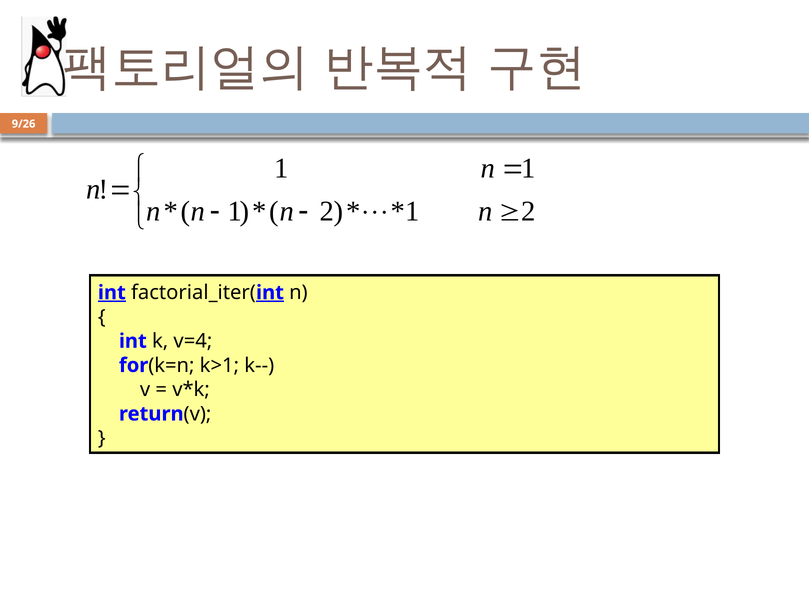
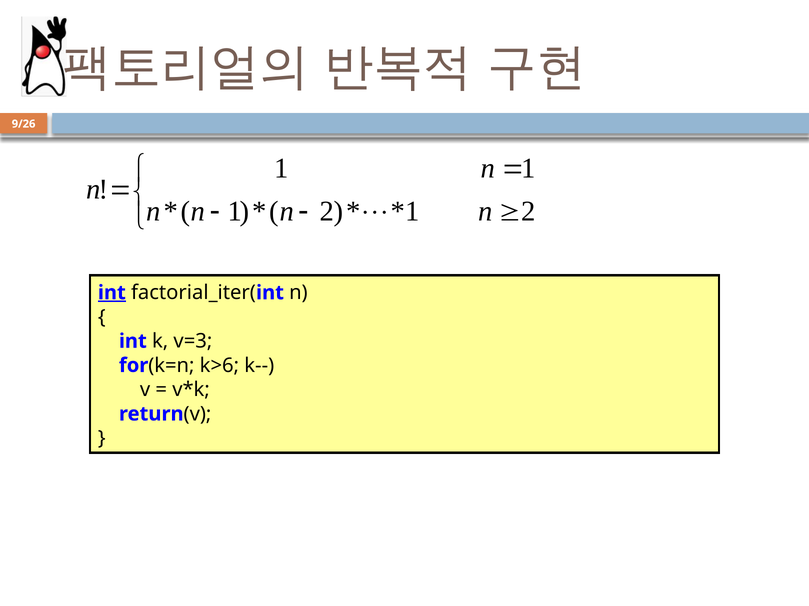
int underline: present -> none (270, 293)
v=4: v=4 -> v=3 (193, 342)
k>1: k>1 -> k>6 (219, 366)
